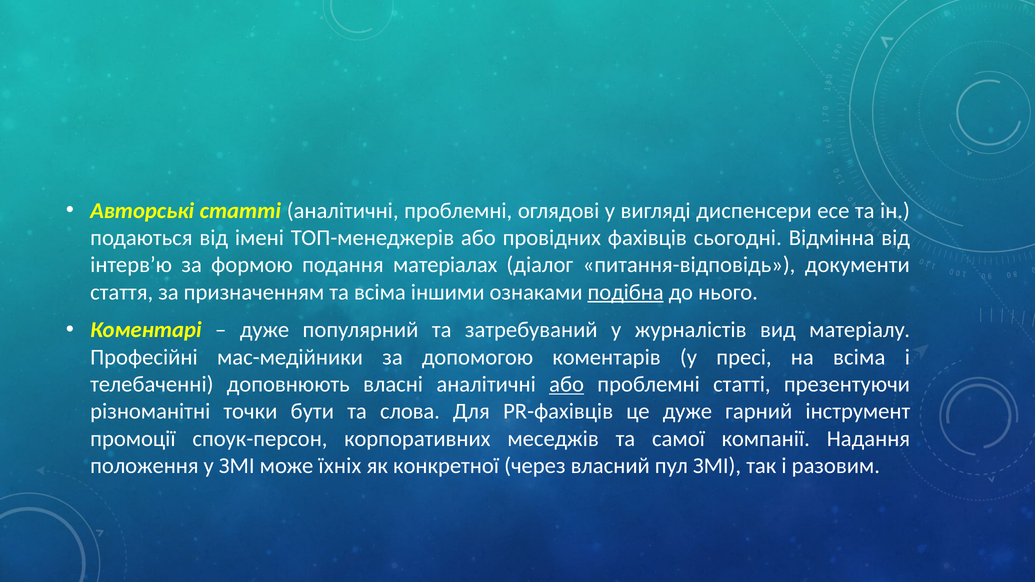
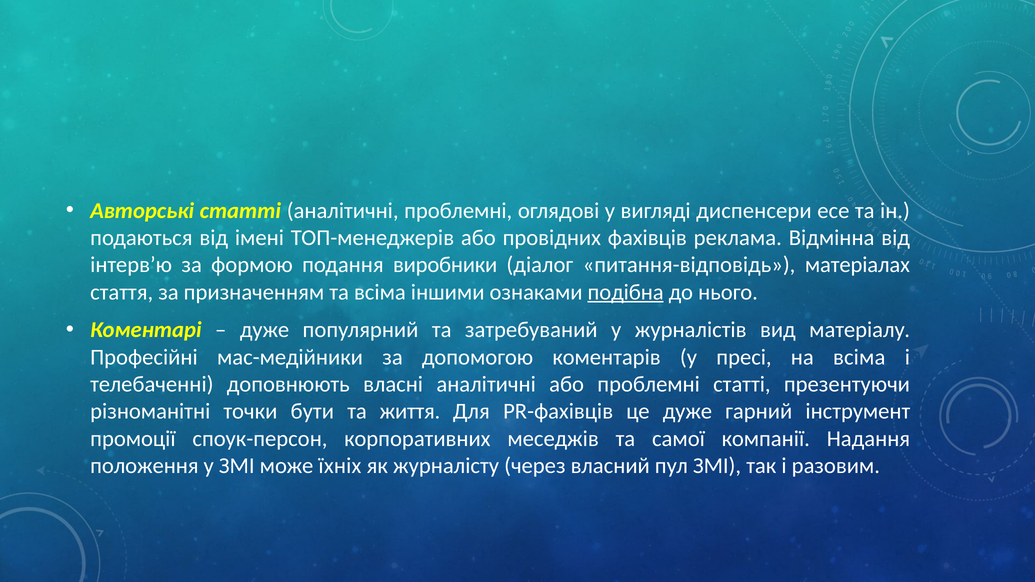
сьогодні: сьогодні -> реклама (738, 238)
матеріалах: матеріалах -> виробники (445, 265)
документи: документи -> матеріалах (857, 265)
або underline: present -> none (567, 384)
слова: слова -> життя (410, 412)
конкретної: конкретної -> журналісту (446, 466)
